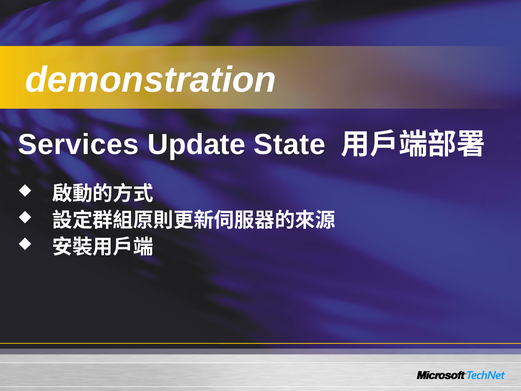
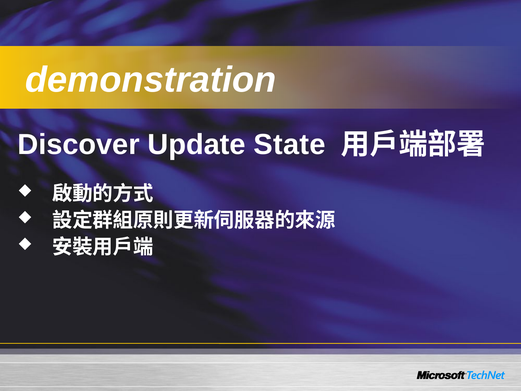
Services: Services -> Discover (79, 145)
